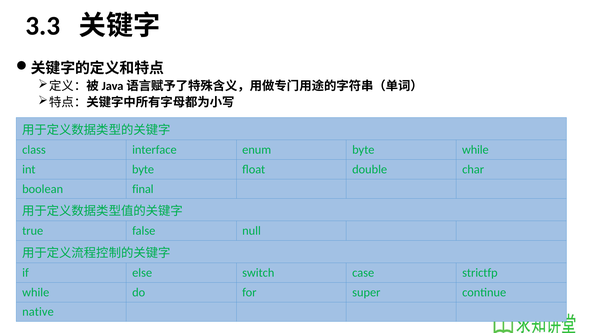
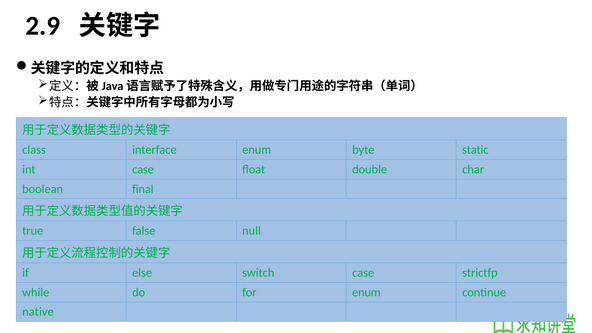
3.3: 3.3 -> 2.9 (43, 26)
byte while: while -> static (475, 150)
int byte: byte -> case (143, 169)
for super: super -> enum (366, 292)
